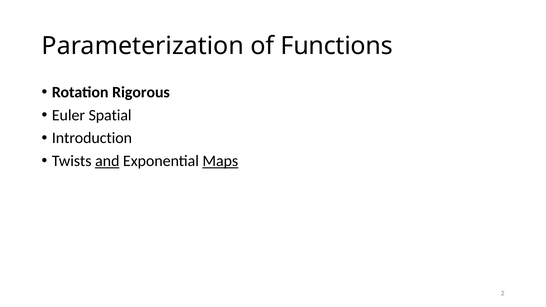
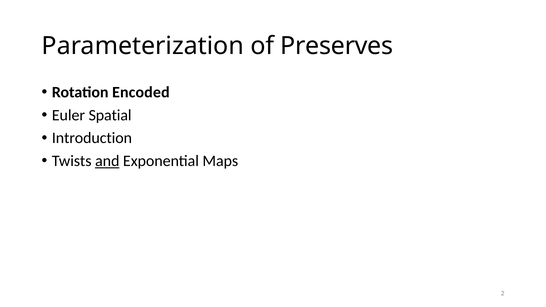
Functions: Functions -> Preserves (337, 46)
Rigorous: Rigorous -> Encoded (141, 92)
Maps underline: present -> none (220, 161)
